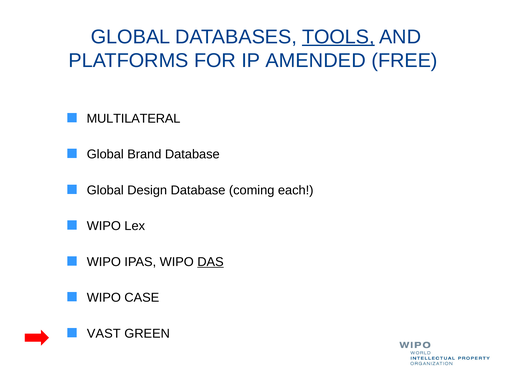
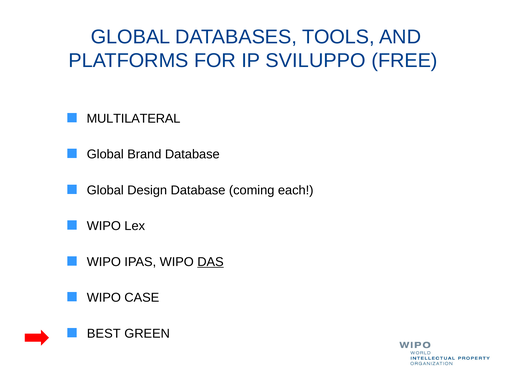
TOOLS underline: present -> none (338, 37)
AMENDED: AMENDED -> SVILUPPO (316, 61)
VAST: VAST -> BEST (104, 334)
